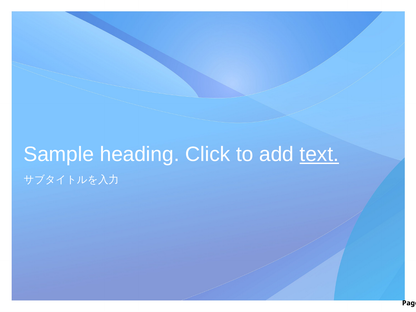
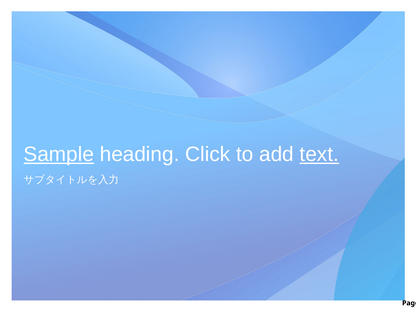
Sample underline: none -> present (59, 154)
